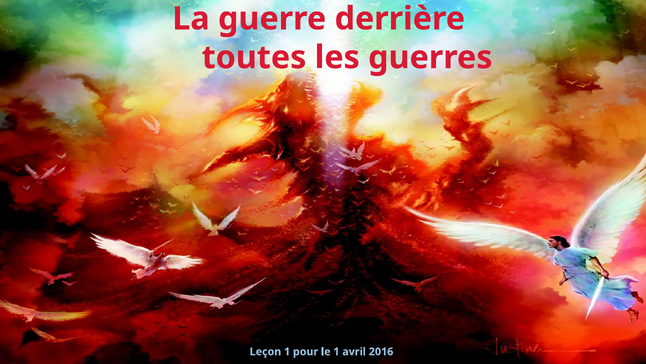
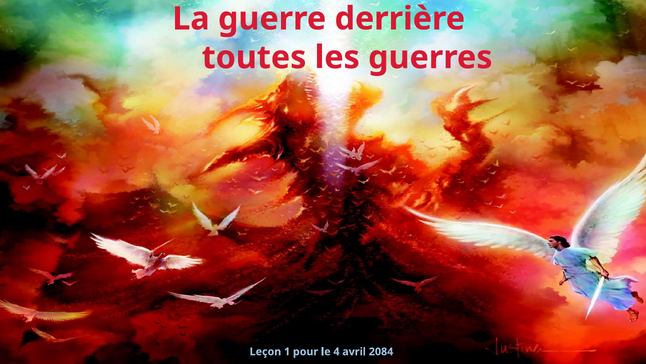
le 1: 1 -> 4 (336, 351)
2016: 2016 -> 2084 (381, 351)
